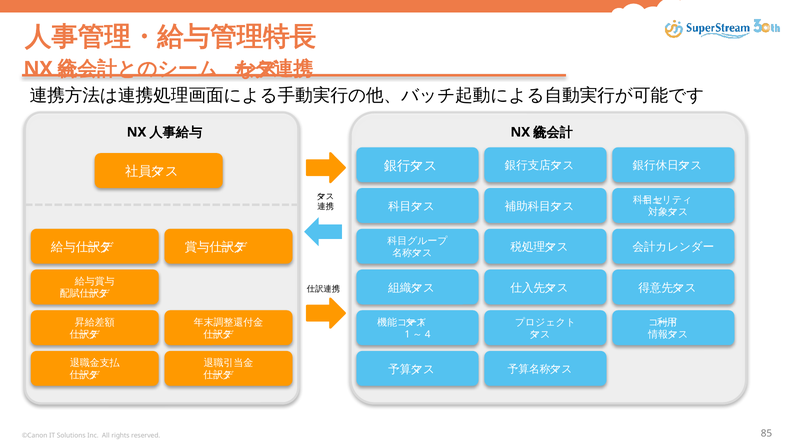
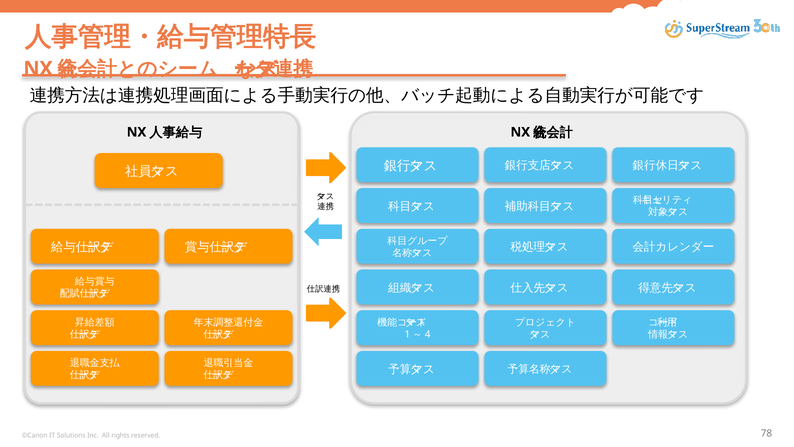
85: 85 -> 78 (767, 433)
